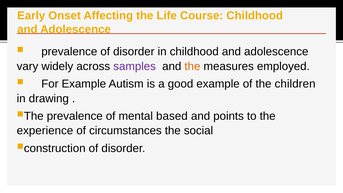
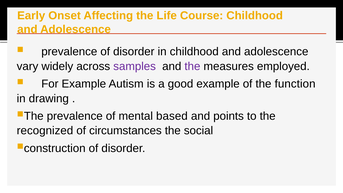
the colour: orange -> purple (192, 66)
children: children -> function (295, 84)
experience: experience -> recognized (45, 131)
